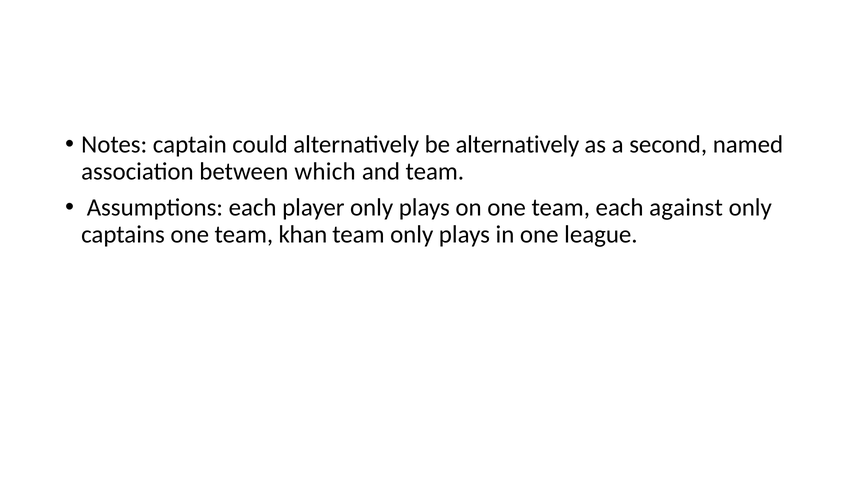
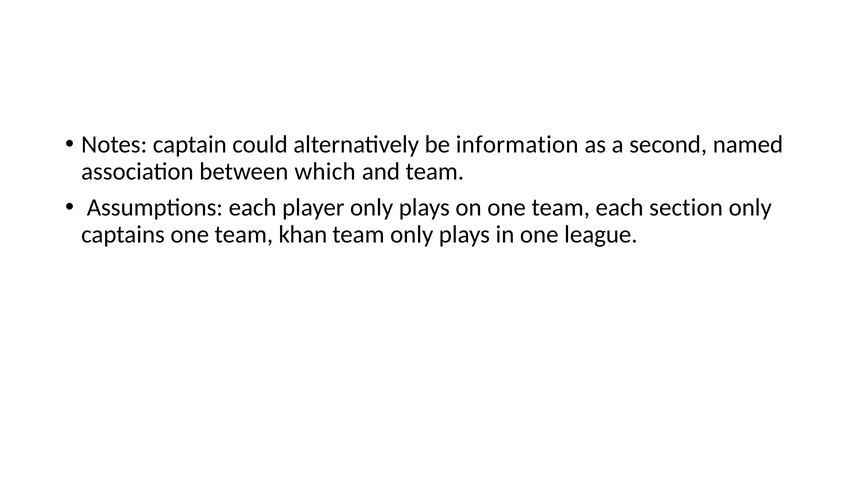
be alternatively: alternatively -> information (517, 145)
against: against -> section (686, 207)
